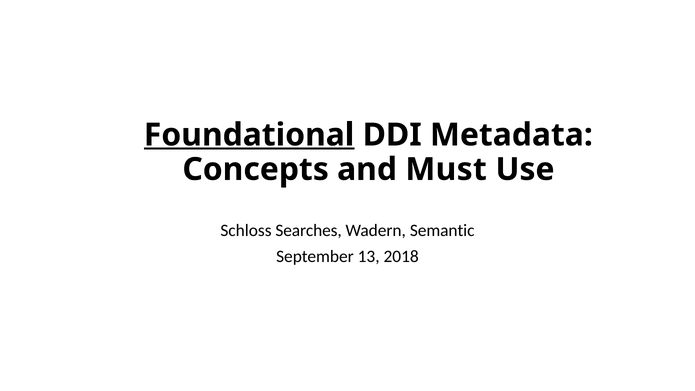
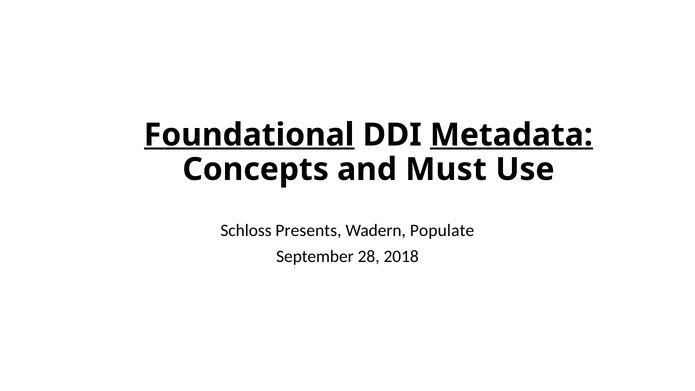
Metadata underline: none -> present (511, 135)
Searches: Searches -> Presents (308, 231)
Semantic: Semantic -> Populate (442, 231)
13: 13 -> 28 (369, 257)
